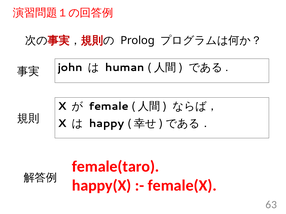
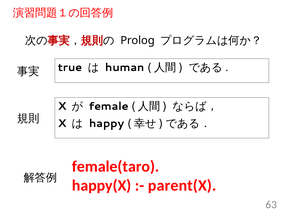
john: john -> true (70, 68)
female(X: female(X -> parent(X (182, 186)
